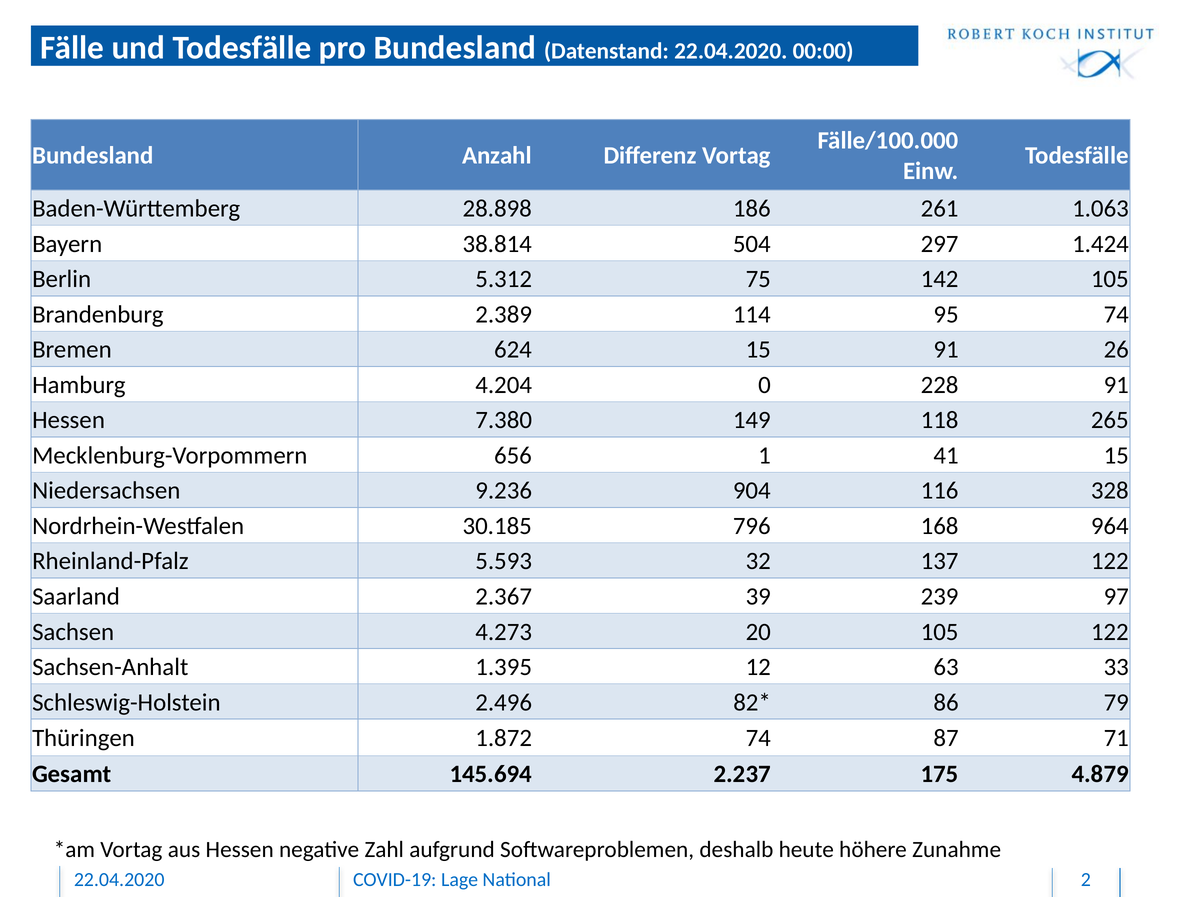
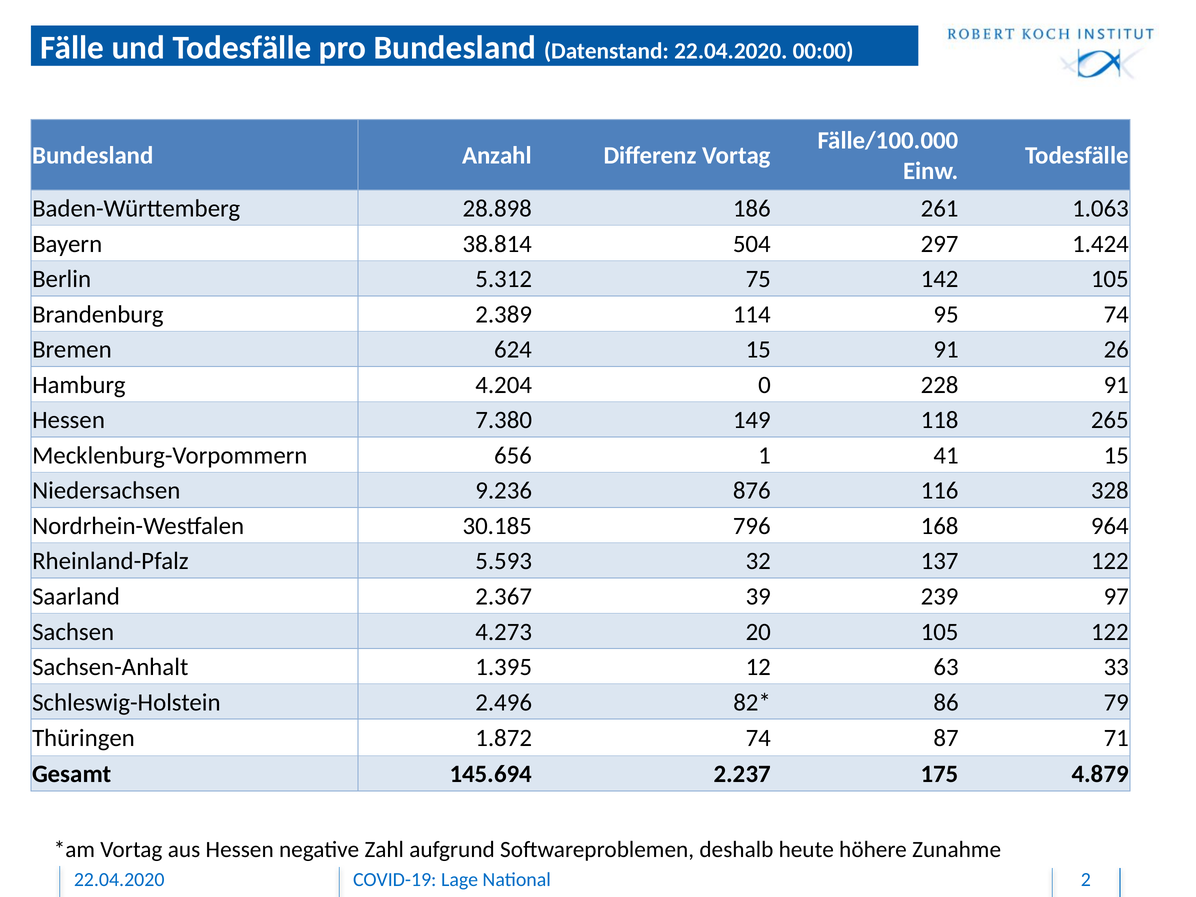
904: 904 -> 876 (752, 491)
